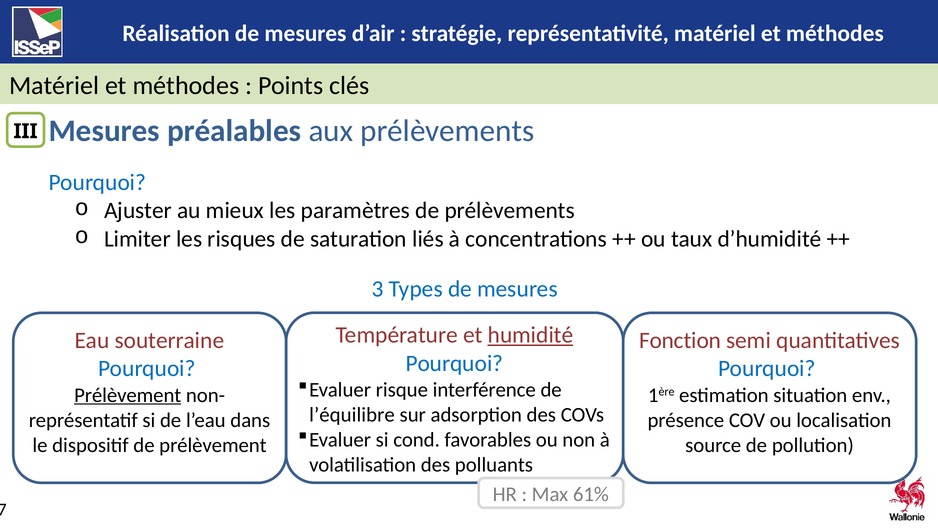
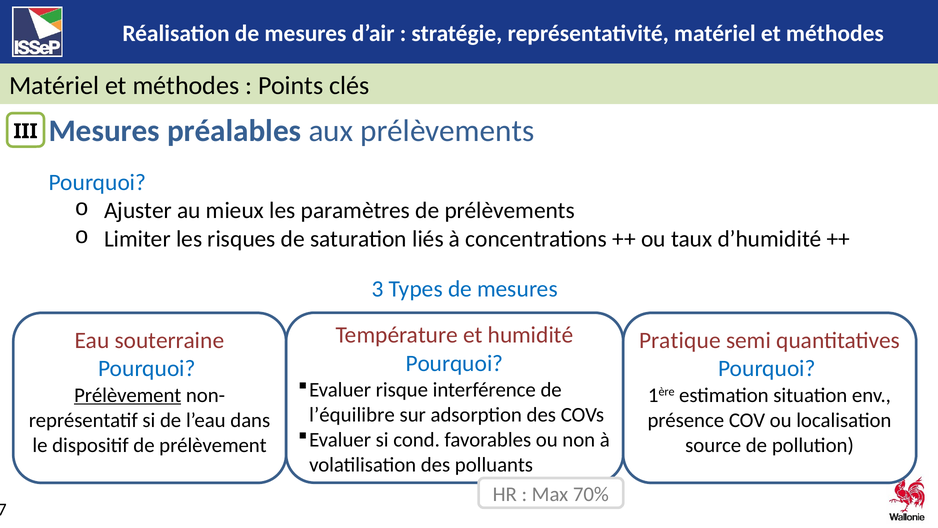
humidité underline: present -> none (531, 335)
Fonction: Fonction -> Pratique (680, 340)
61%: 61% -> 70% (591, 494)
